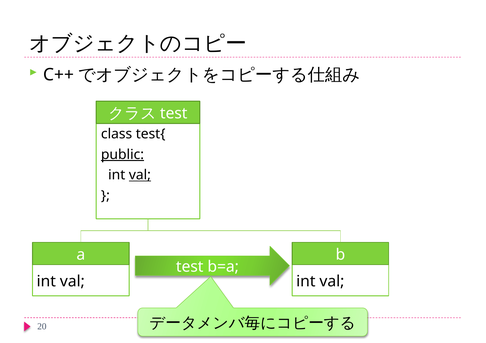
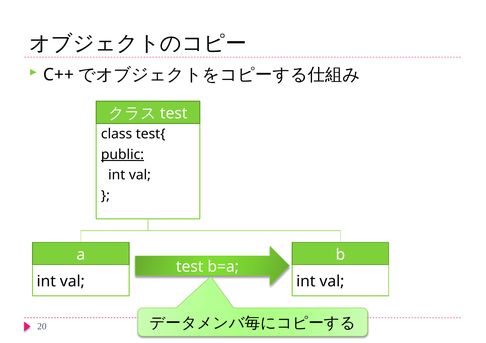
val underline: present -> none (140, 175)
